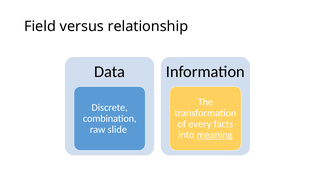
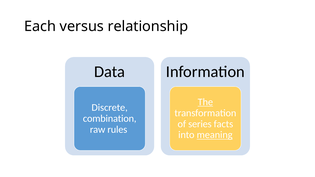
Field: Field -> Each (40, 26)
The underline: none -> present (205, 102)
every: every -> series (200, 124)
slide: slide -> rules (117, 130)
